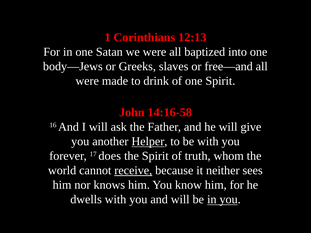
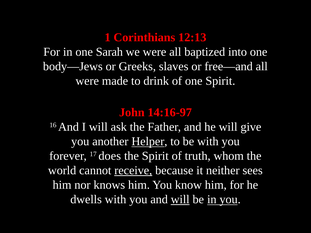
Satan: Satan -> Sarah (109, 52)
14:16-58: 14:16-58 -> 14:16-97 (170, 113)
will underline: none -> present (180, 200)
